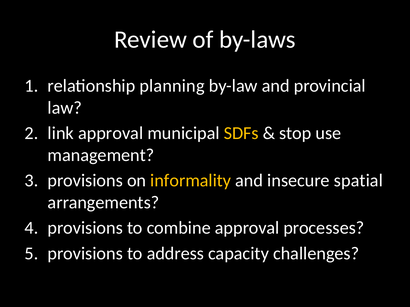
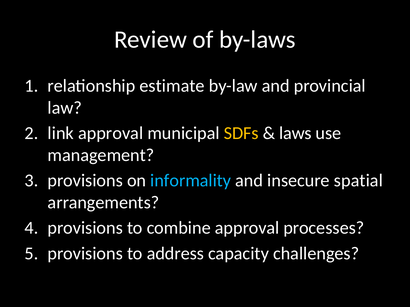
planning: planning -> estimate (172, 86)
stop: stop -> laws (295, 133)
informality colour: yellow -> light blue (191, 181)
